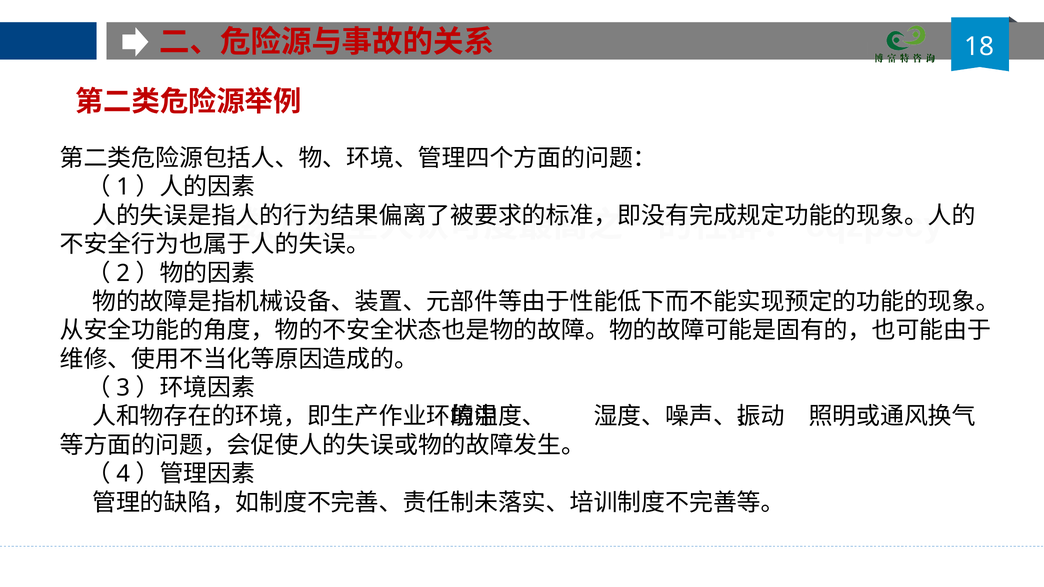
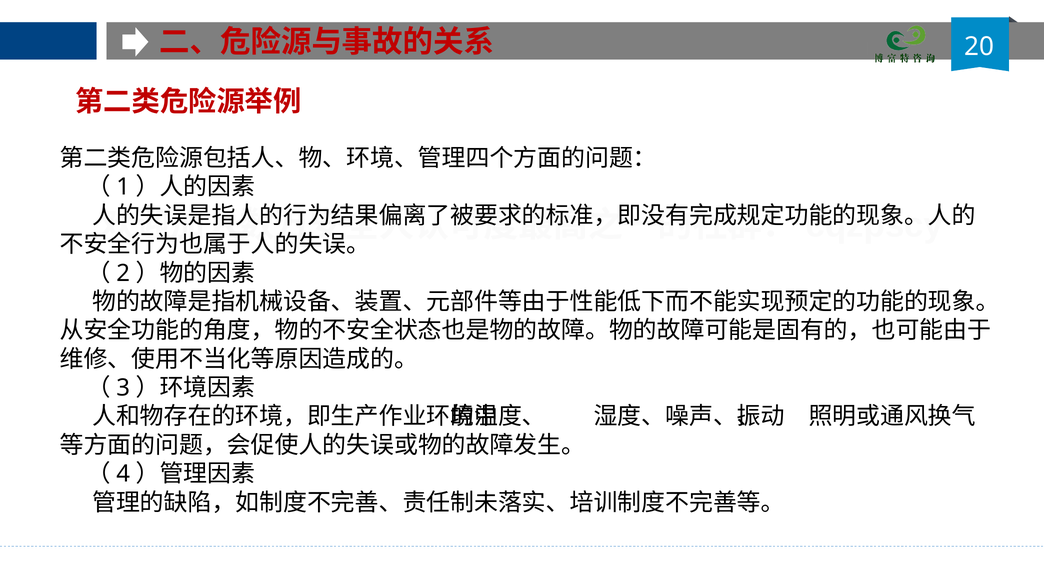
18: 18 -> 20 (979, 46)
